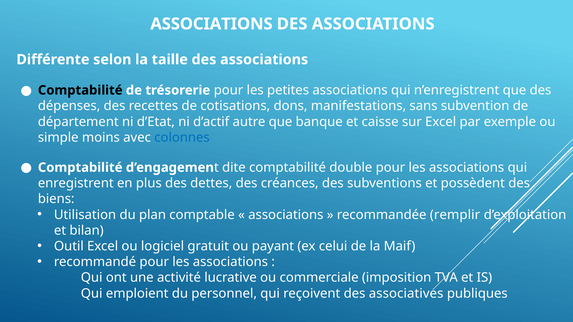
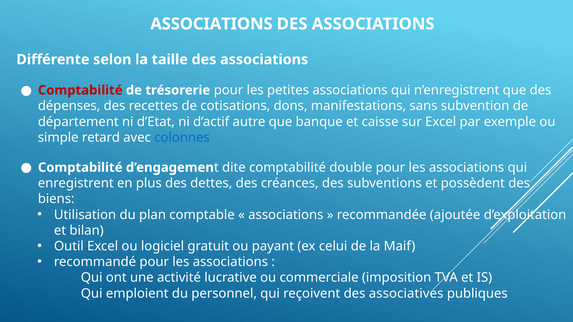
Comptabilité colour: black -> red (80, 90)
moins: moins -> retard (101, 138)
remplir: remplir -> ajoutée (455, 215)
